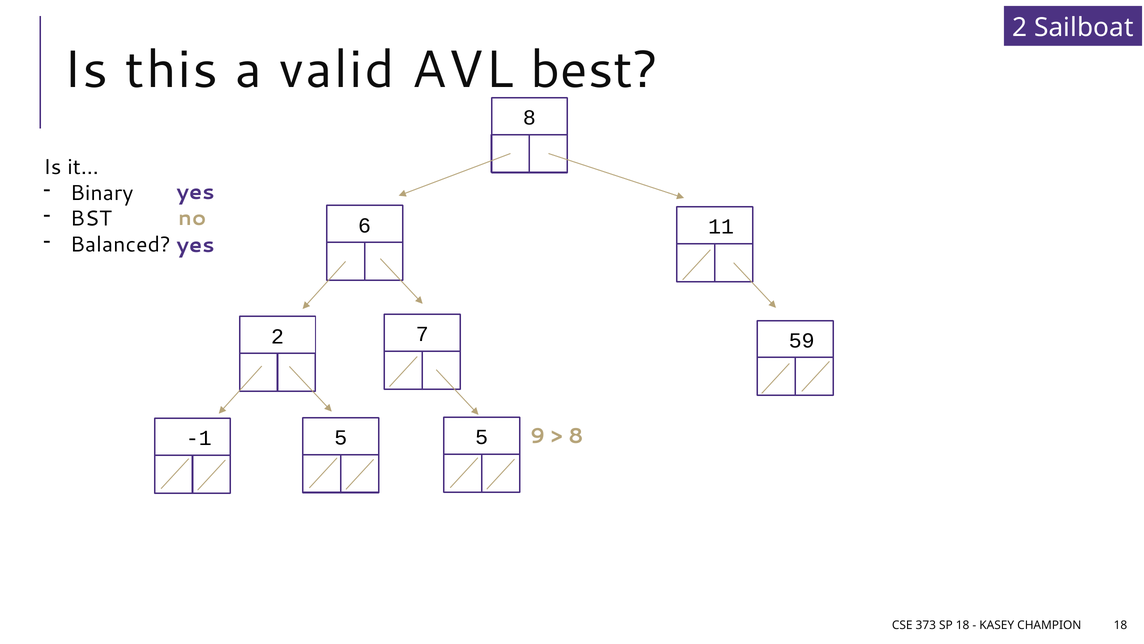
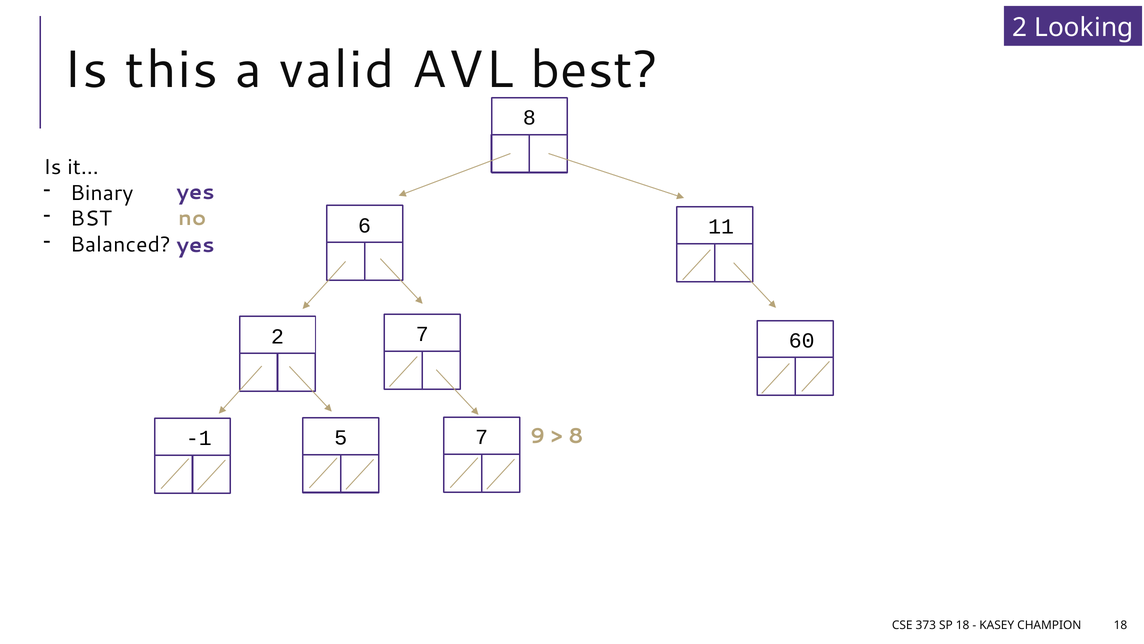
Sailboat: Sailboat -> Looking (1084, 28)
59: 59 -> 60 (802, 340)
-1 5: 5 -> 7 (482, 437)
